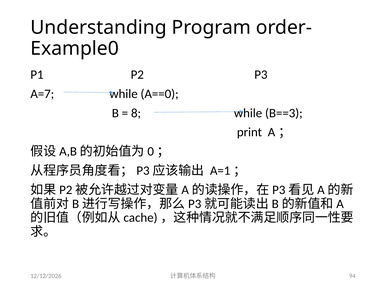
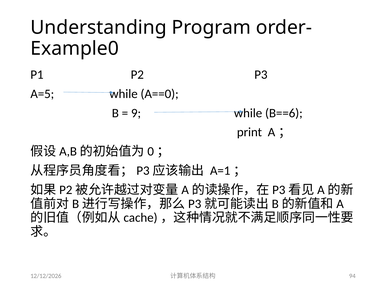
A=7: A=7 -> A=5 (42, 94)
8: 8 -> 9 (136, 113)
B==3: B==3 -> B==6 (284, 113)
